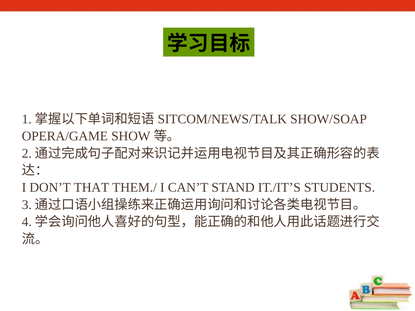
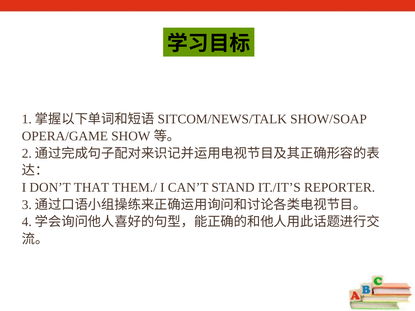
STUDENTS: STUDENTS -> REPORTER (340, 188)
